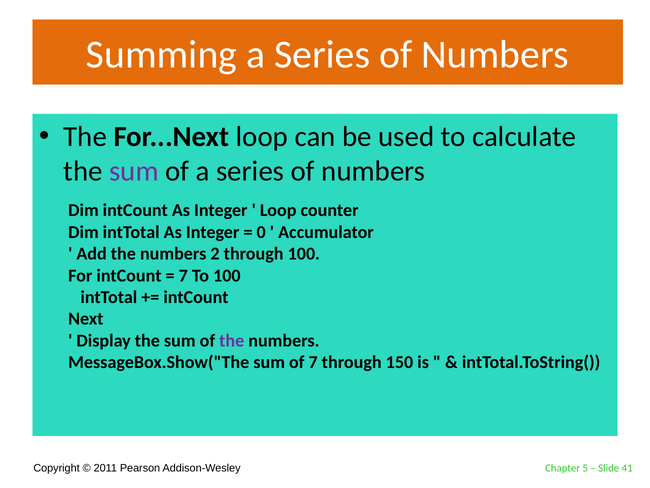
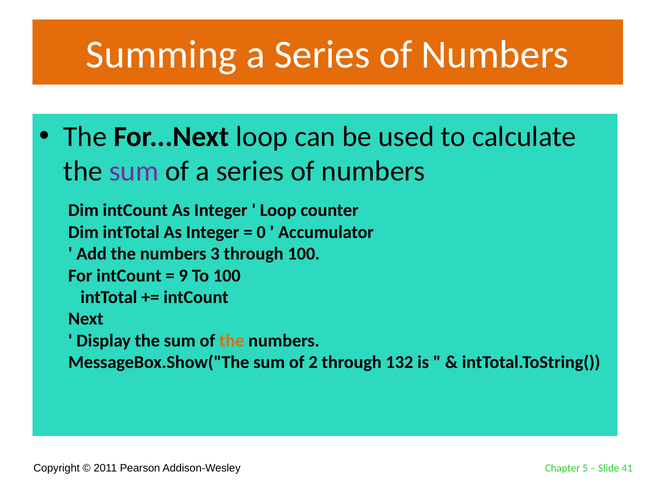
2: 2 -> 3 (215, 254)
7: 7 -> 9 (183, 275)
the colour: purple -> orange (232, 340)
of 7: 7 -> 2 (313, 362)
150: 150 -> 132 (399, 362)
